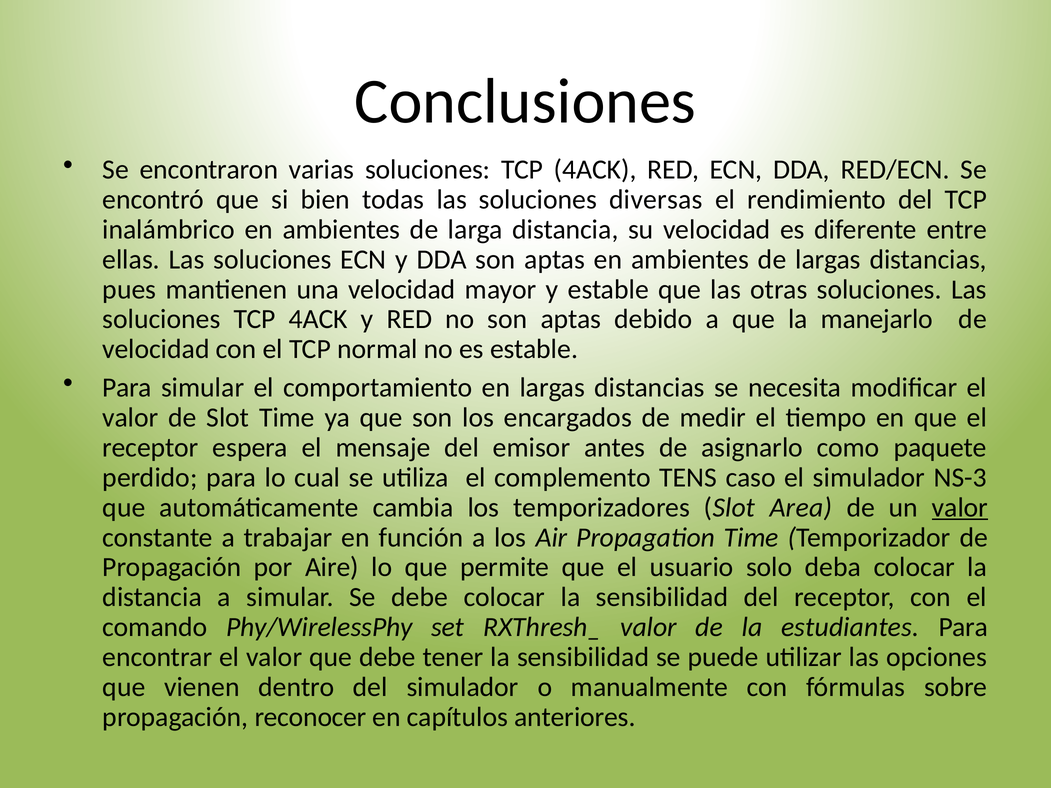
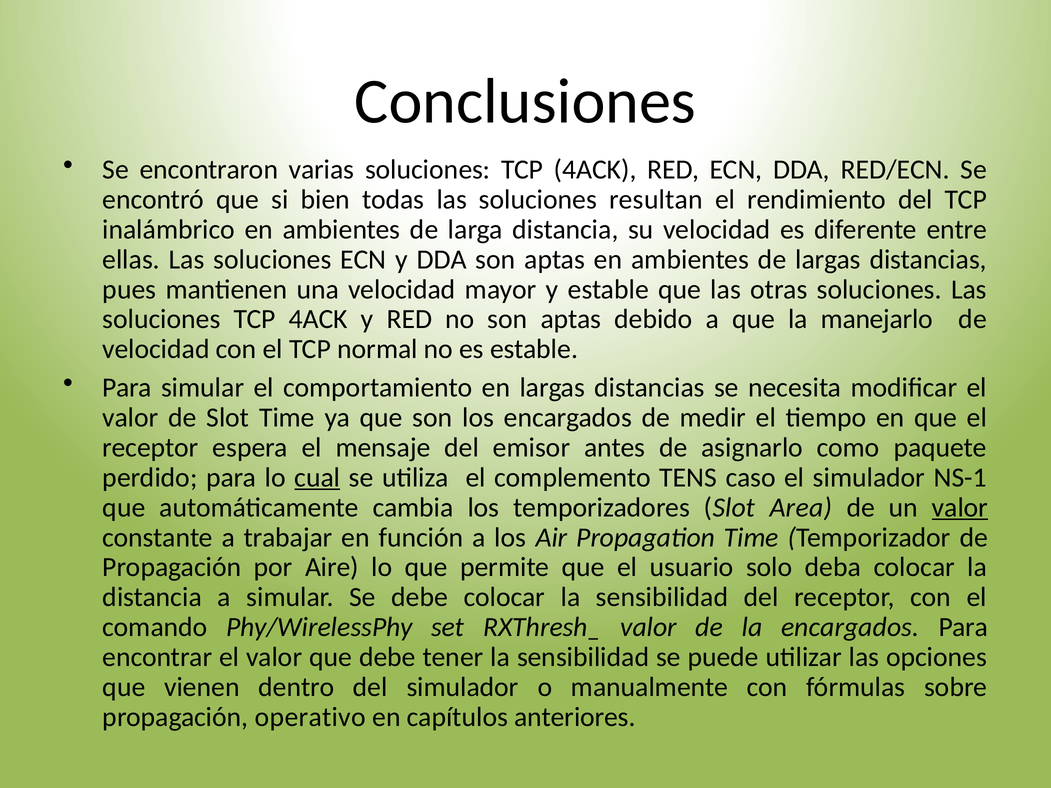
diversas: diversas -> resultan (656, 200)
cual underline: none -> present (317, 478)
NS-3: NS-3 -> NS-1 (960, 478)
la estudiantes: estudiantes -> encargados (850, 627)
reconocer: reconocer -> operativo (310, 717)
